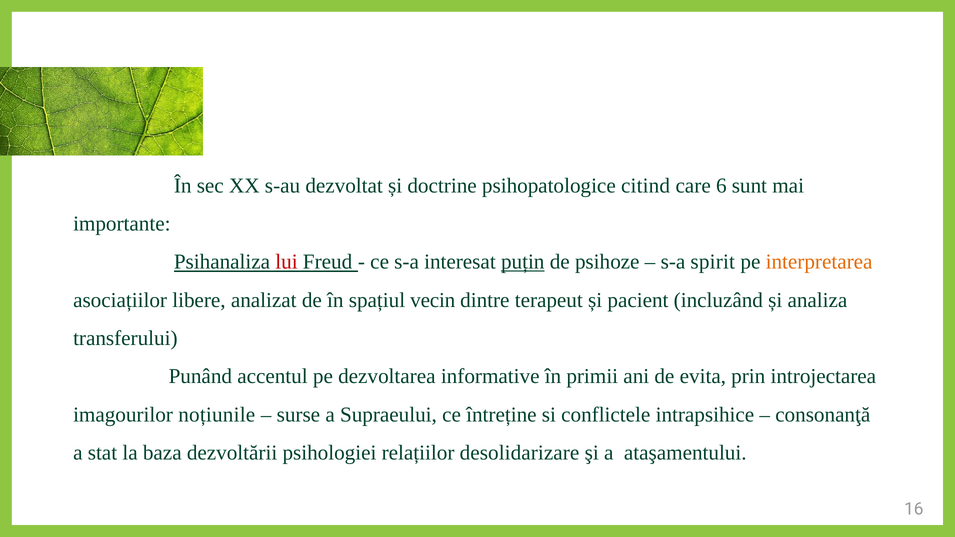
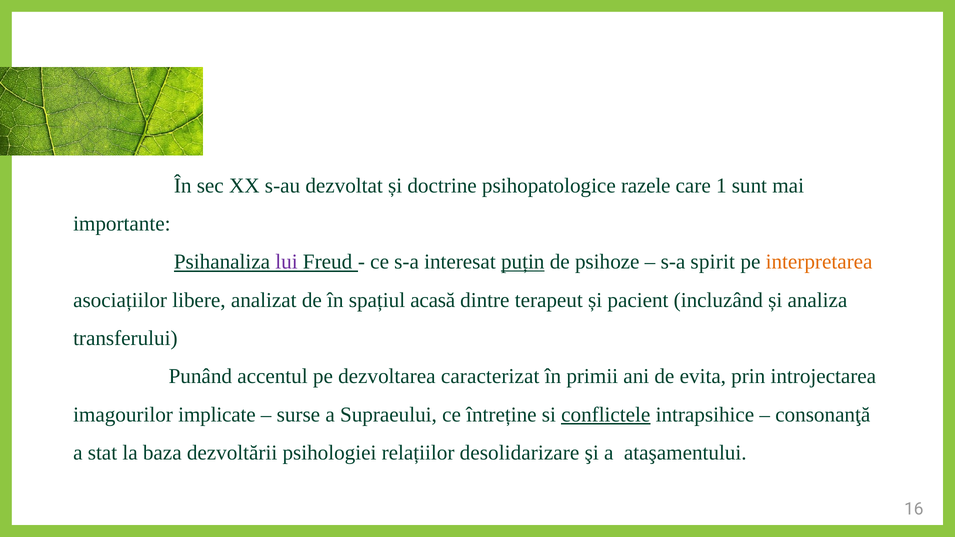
citind: citind -> razele (646, 186)
6: 6 -> 1 (721, 186)
lui colour: red -> purple (286, 262)
vecin: vecin -> acasă (433, 300)
informative: informative -> caracterizat (490, 377)
noțiunile: noțiunile -> implicate (217, 415)
conflictele underline: none -> present (606, 415)
